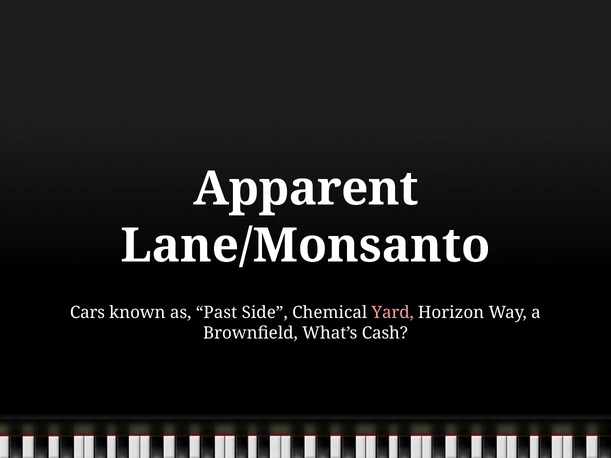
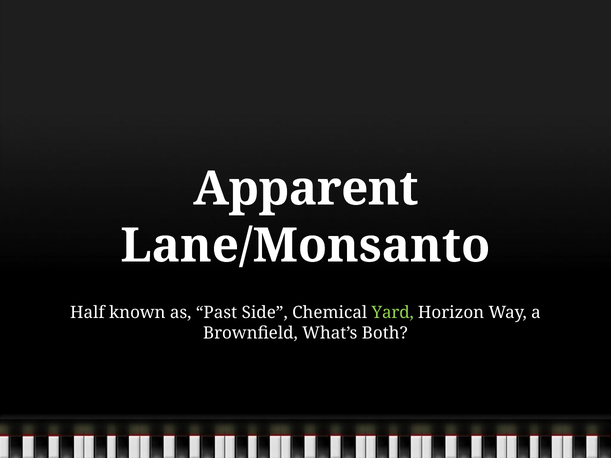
Cars: Cars -> Half (87, 313)
Yard colour: pink -> light green (393, 313)
Cash: Cash -> Both (385, 333)
